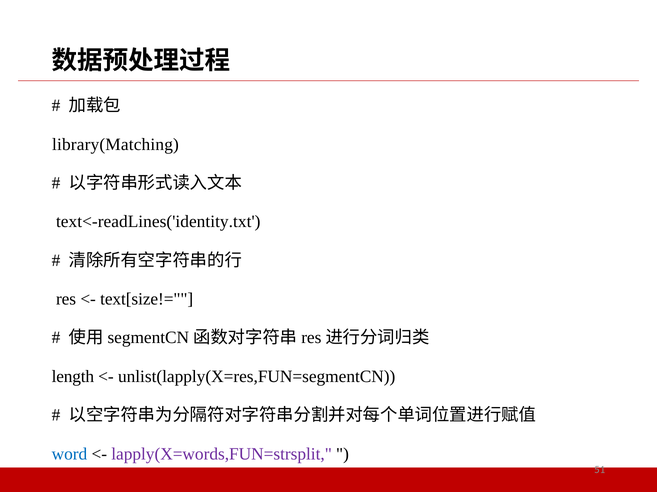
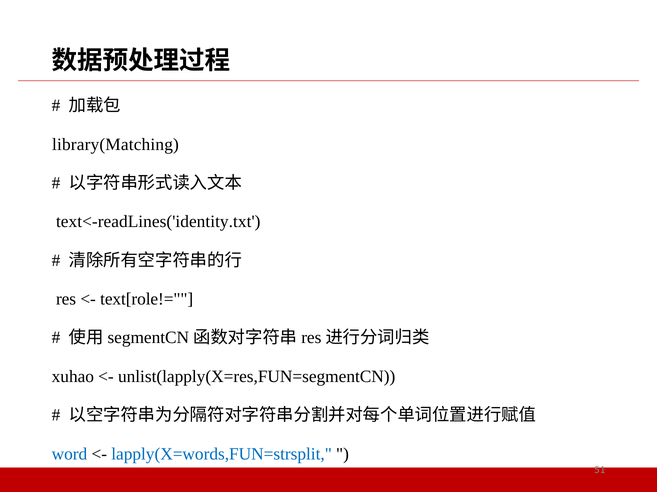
text[size!=: text[size!= -> text[role!= (147, 300)
length: length -> xuhao (73, 377)
lapply(X=words,FUN=strsplit colour: purple -> blue (222, 454)
